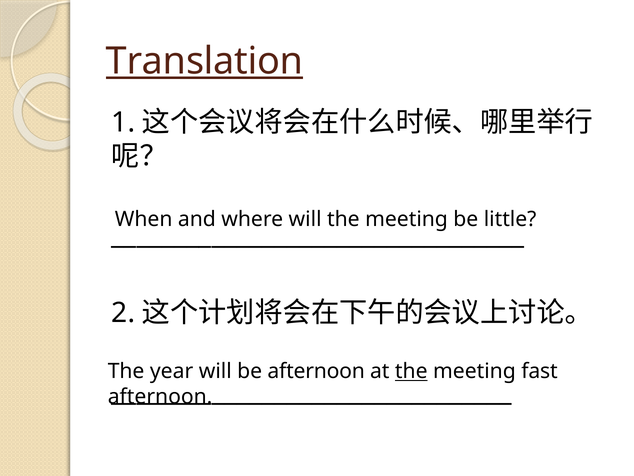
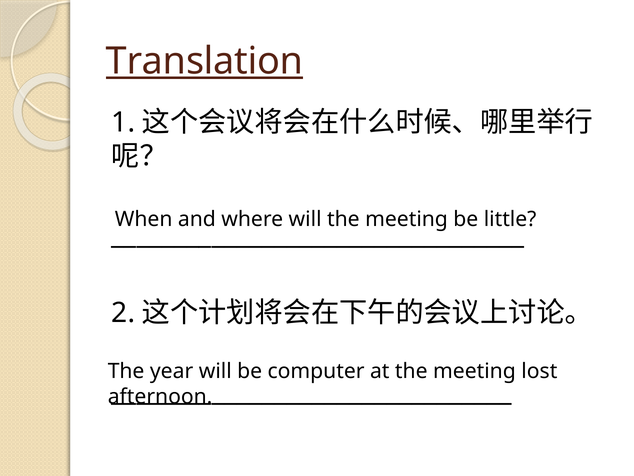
be afternoon: afternoon -> computer (316, 371)
the underline: present -> none (411, 371)
fast: fast -> lost (539, 371)
